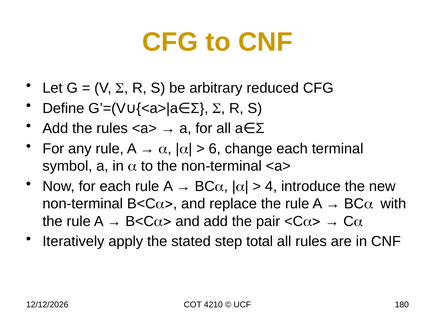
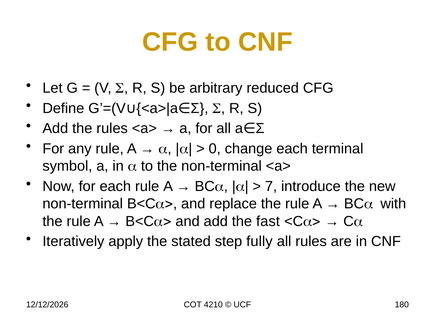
6: 6 -> 0 (215, 149)
4: 4 -> 7 (271, 187)
pair: pair -> fast (268, 221)
total: total -> fully (259, 242)
